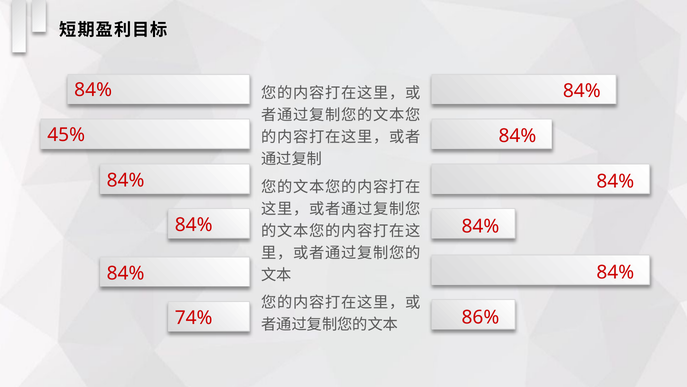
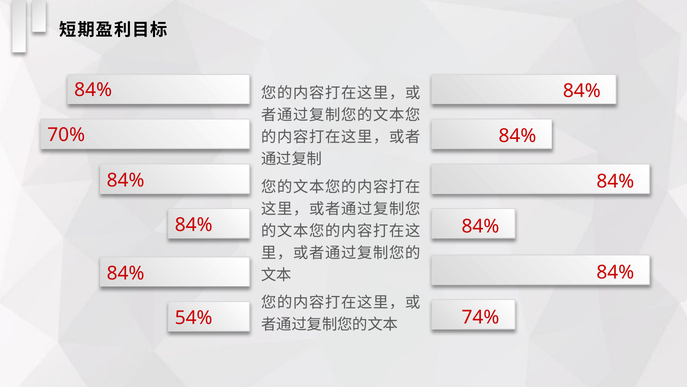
45%: 45% -> 70% (66, 135)
86%: 86% -> 74% (480, 317)
74%: 74% -> 54% (194, 318)
